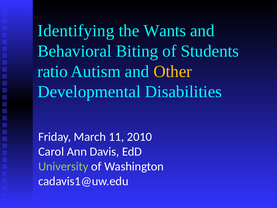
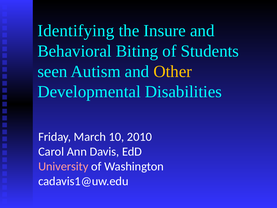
Wants: Wants -> Insure (165, 31)
ratio: ratio -> seen (52, 71)
11: 11 -> 10 (116, 137)
University colour: light green -> pink (63, 166)
